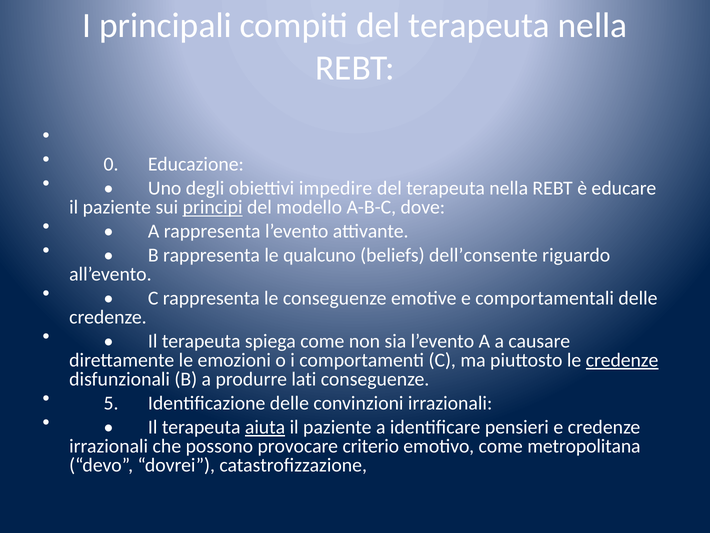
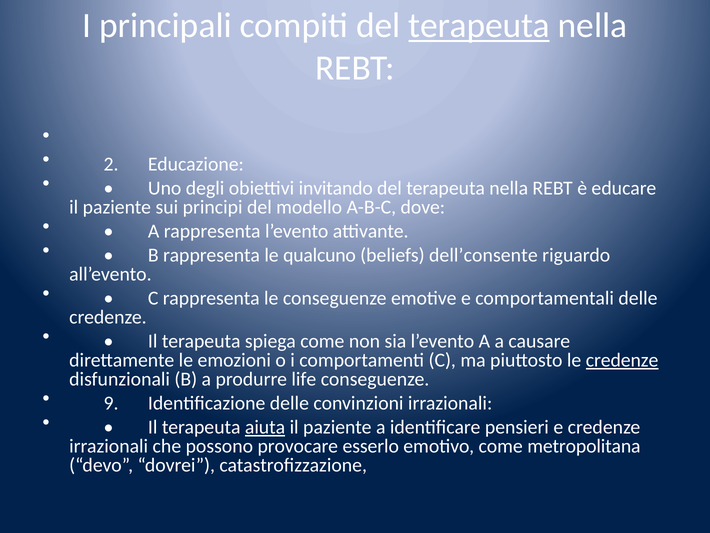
terapeuta underline: none -> present (479, 26)
0: 0 -> 2 (111, 164)
impedire: impedire -> invitando (336, 188)
principi underline: present -> none (213, 207)
lati: lati -> life (304, 379)
5: 5 -> 9 (111, 403)
criterio: criterio -> esserlo (371, 446)
